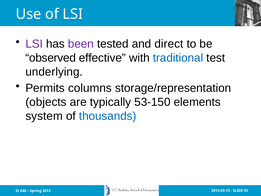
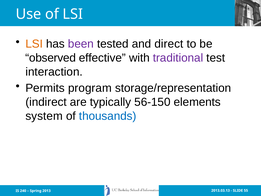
LSI colour: purple -> orange (34, 44)
traditional colour: blue -> purple (178, 58)
underlying: underlying -> interaction (54, 72)
columns: columns -> program (90, 88)
objects: objects -> indirect (46, 102)
53-150: 53-150 -> 56-150 (152, 102)
